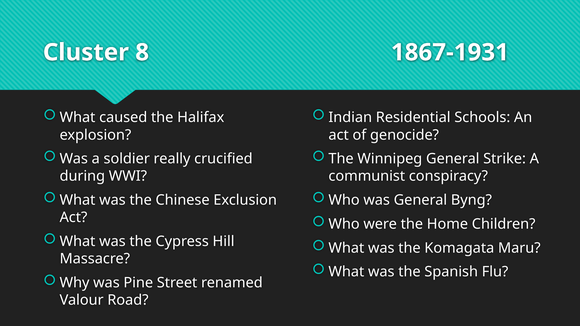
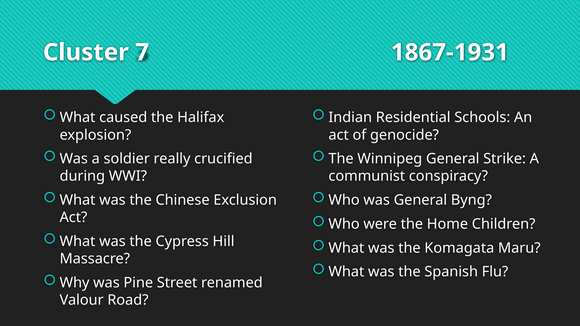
8: 8 -> 7 (142, 52)
